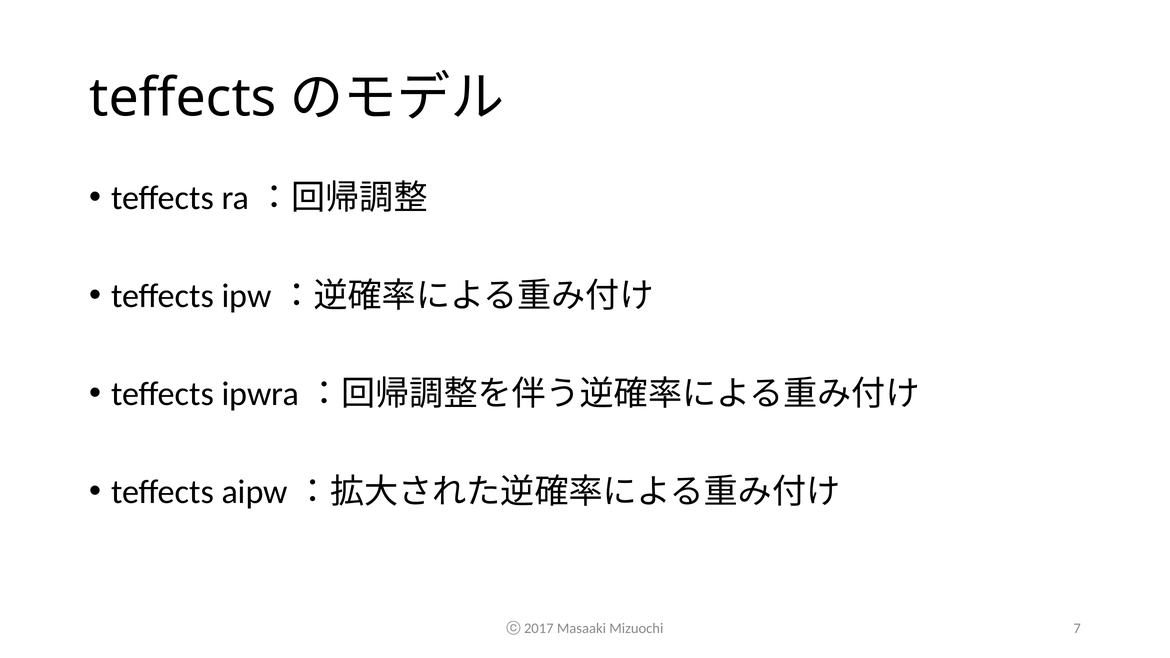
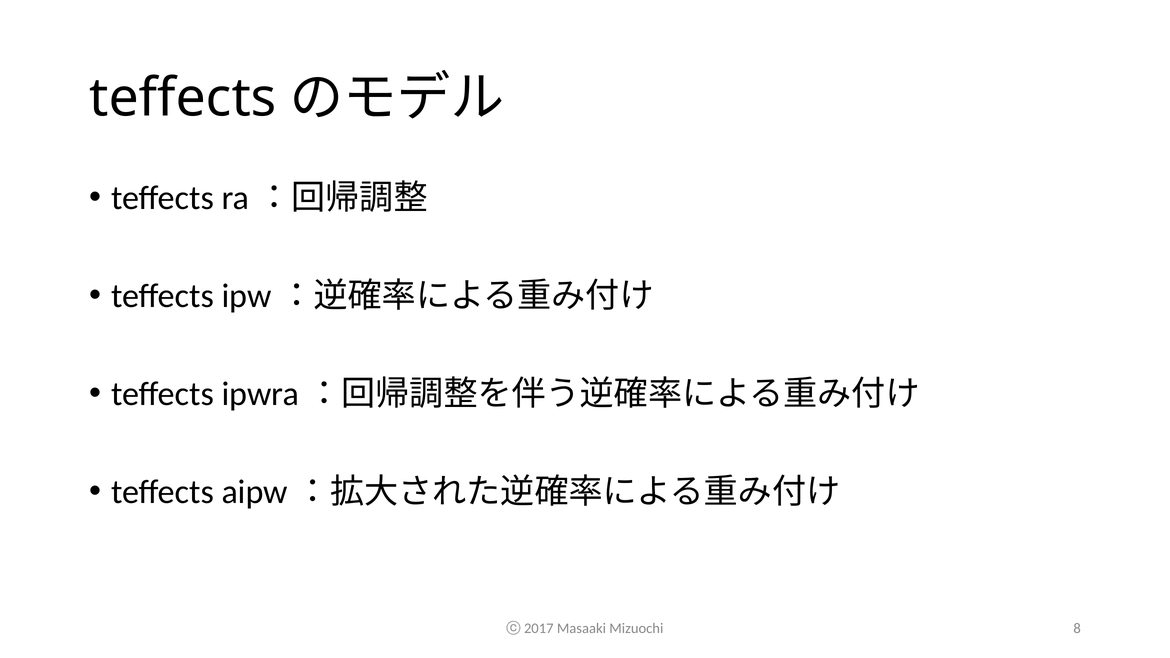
7: 7 -> 8 (1077, 628)
